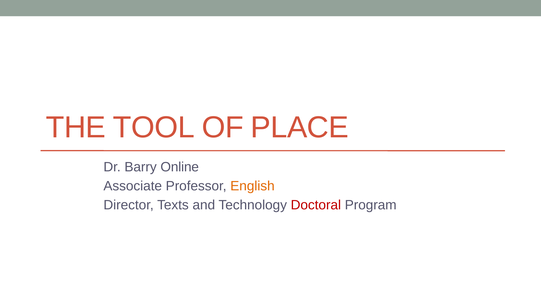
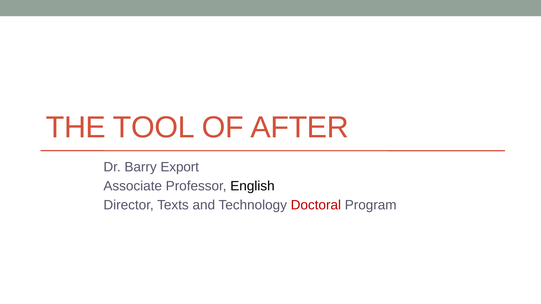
PLACE: PLACE -> AFTER (300, 128)
Online: Online -> Export (180, 167)
English colour: orange -> black (252, 186)
